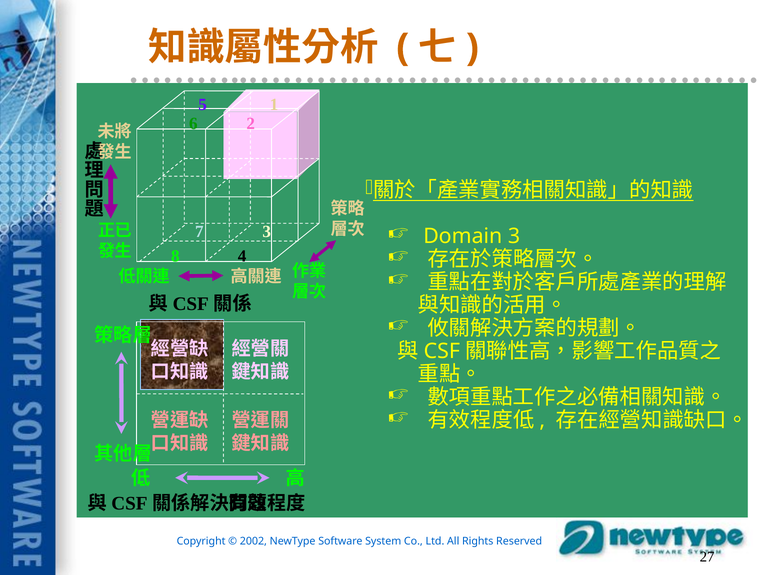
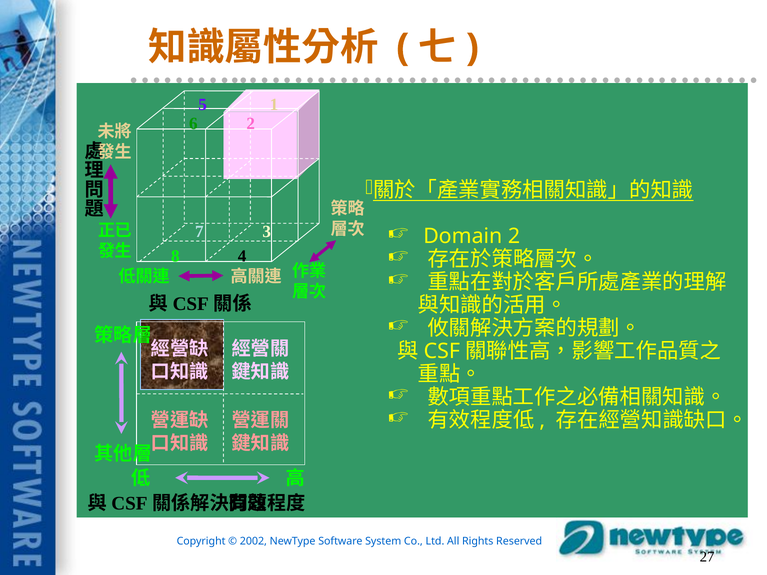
Domain 3: 3 -> 2 (514, 236)
